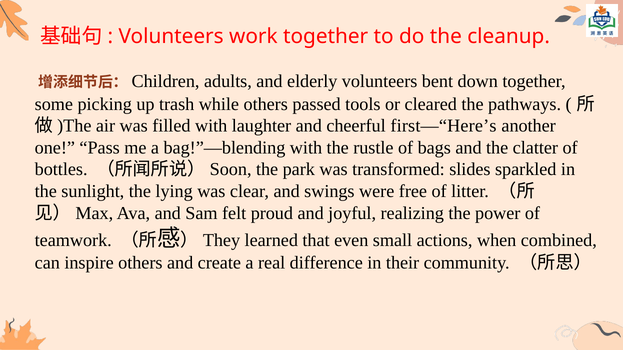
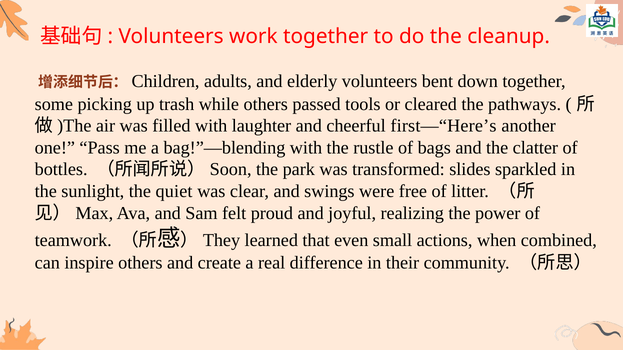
lying: lying -> quiet (174, 192)
